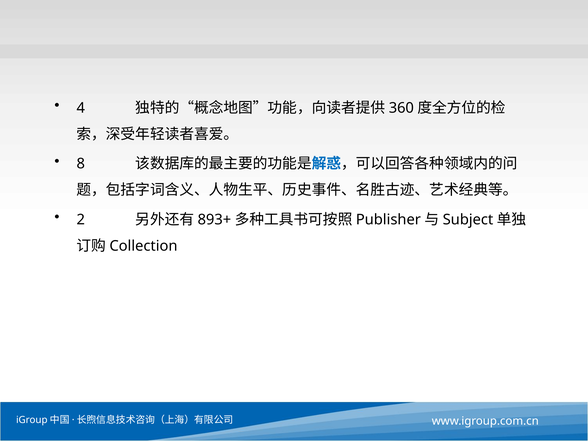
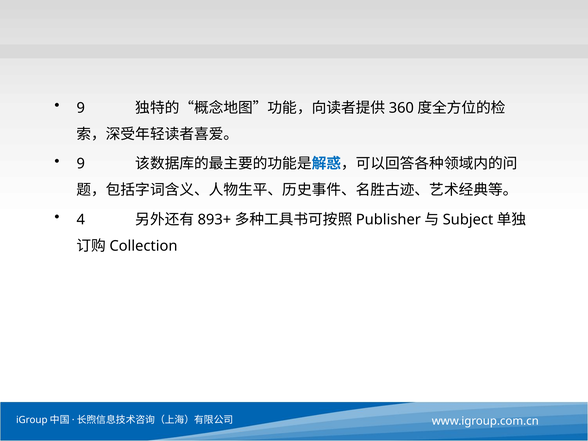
4: 4 -> 9 (81, 108)
8: 8 -> 9 (81, 164)
2: 2 -> 4 (81, 220)
